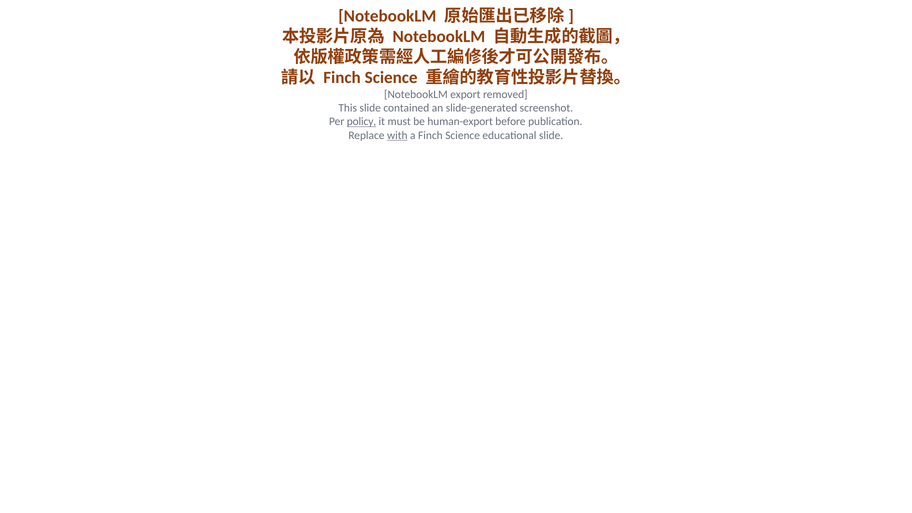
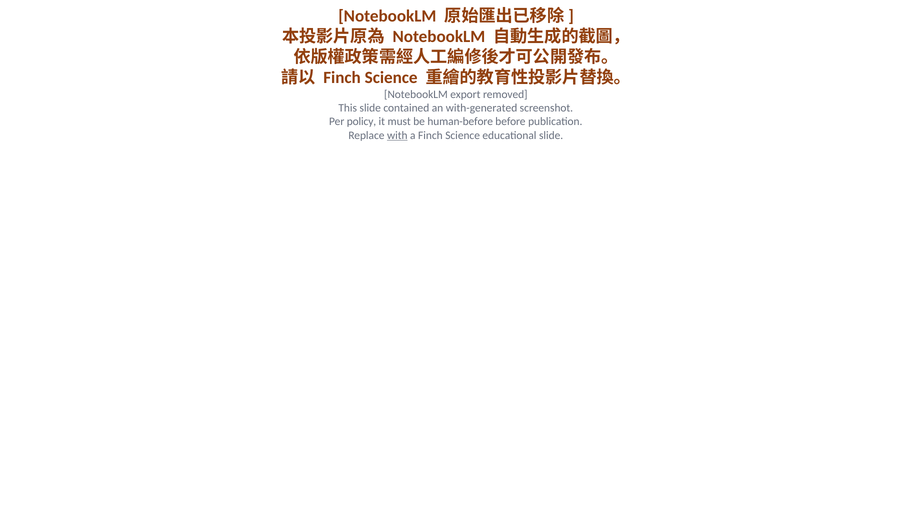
slide-generated: slide-generated -> with-generated (482, 108)
policy underline: present -> none (361, 122)
human-export: human-export -> human-before (460, 122)
